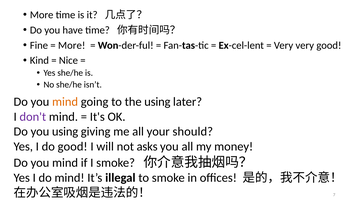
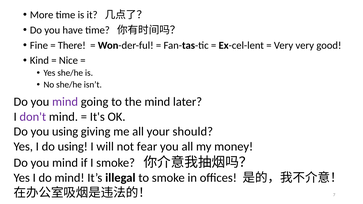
More: More -> There (72, 45)
mind colour: orange -> purple (65, 102)
the using: using -> mind (157, 102)
do good: good -> using (73, 147)
asks: asks -> fear (147, 147)
